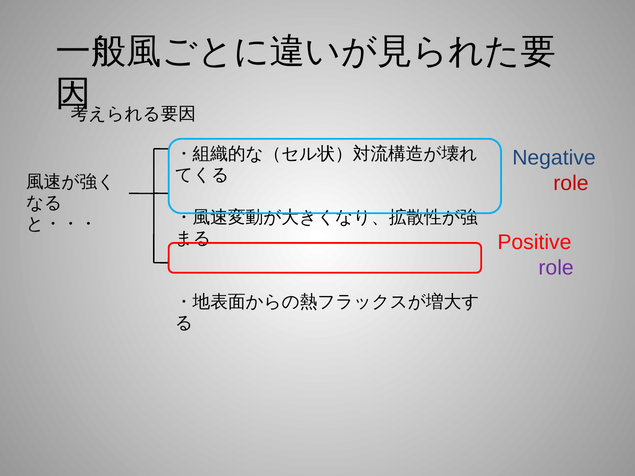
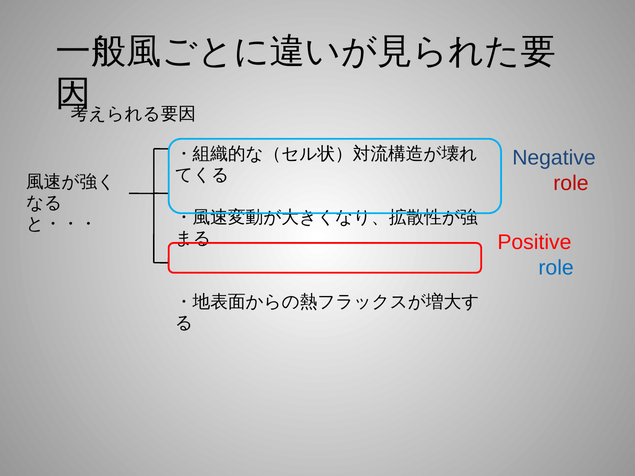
role colour: purple -> blue (556, 268)
